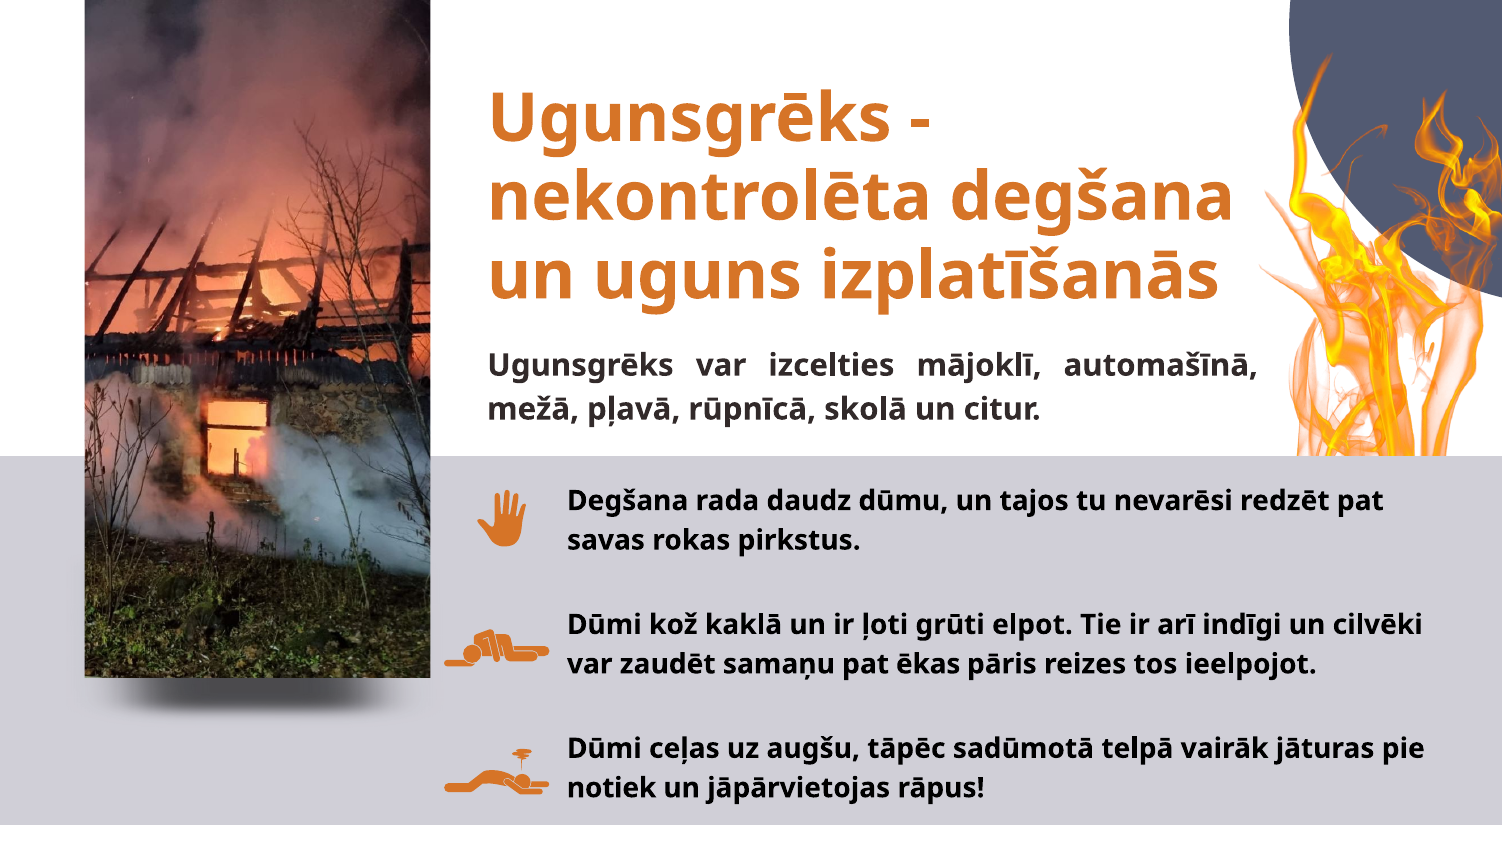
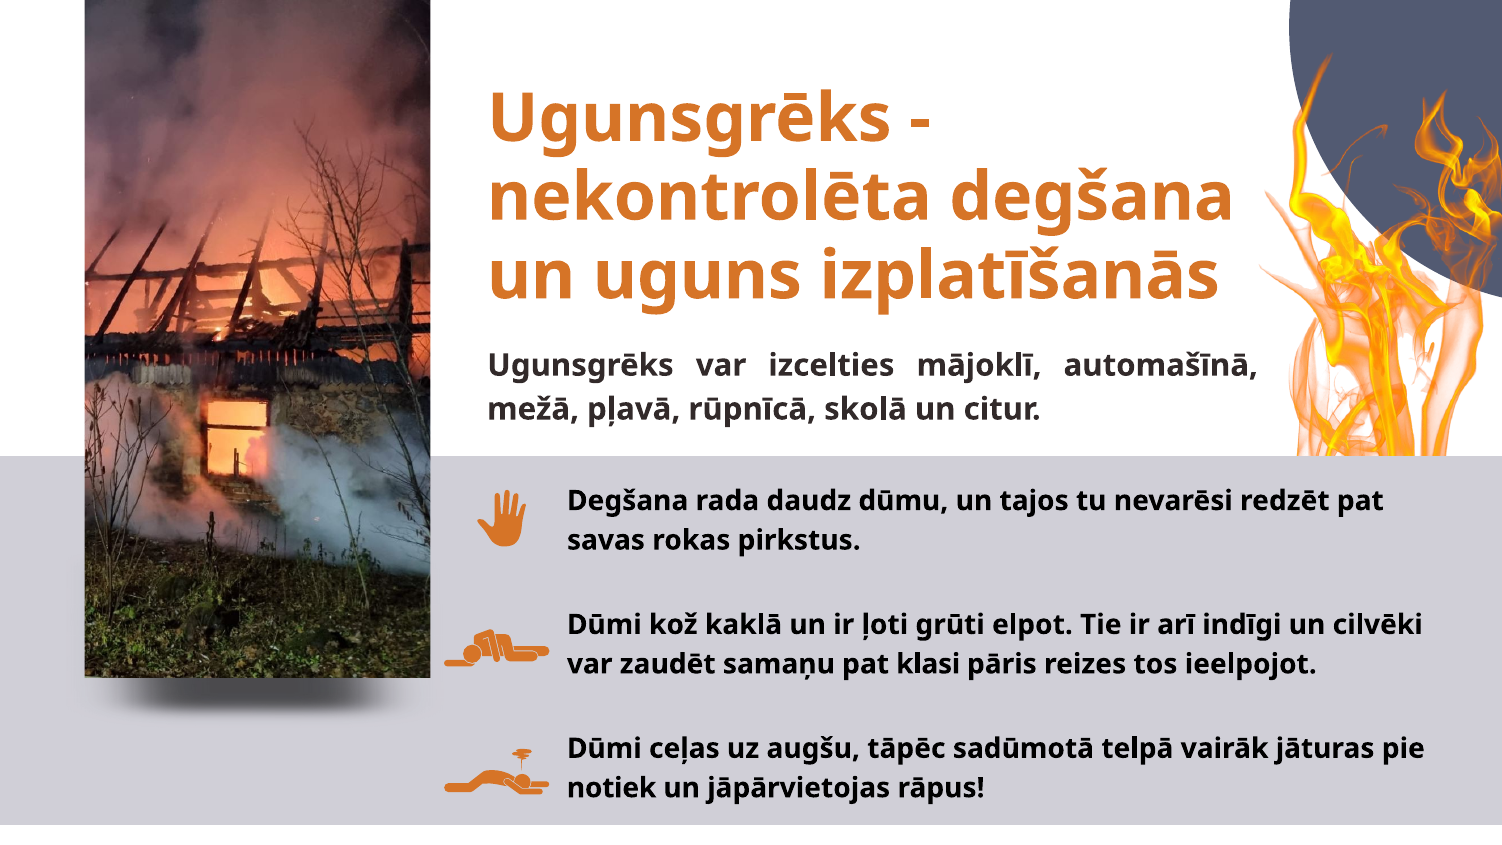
ēkas: ēkas -> klasi (928, 664)
